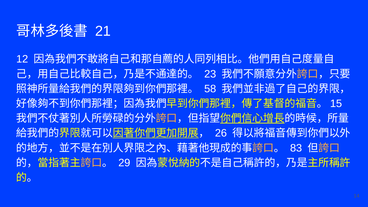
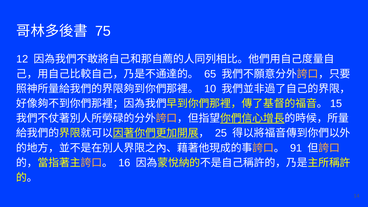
21: 21 -> 75 (103, 31)
23: 23 -> 65 (210, 74)
58: 58 -> 10 (210, 89)
26: 26 -> 25 (221, 133)
83: 83 -> 91 (296, 148)
29: 29 -> 16 (124, 163)
